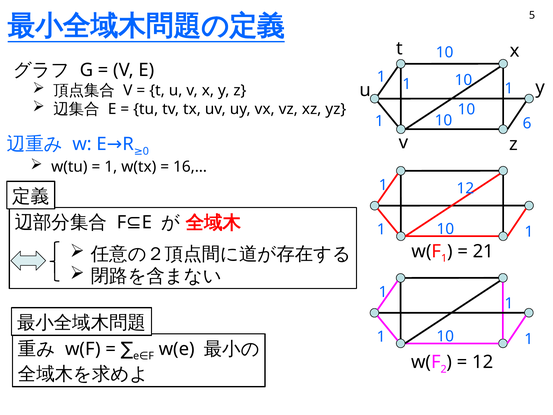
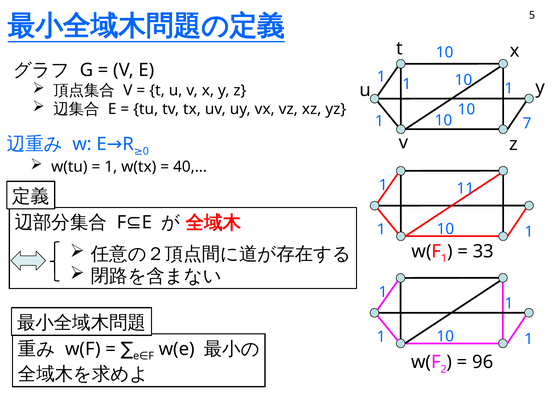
6: 6 -> 7 (527, 123)
16,…: 16,… -> 40,… (190, 167)
1 12: 12 -> 11 (465, 188)
21: 21 -> 33 (483, 251)
12: 12 -> 96 (483, 362)
